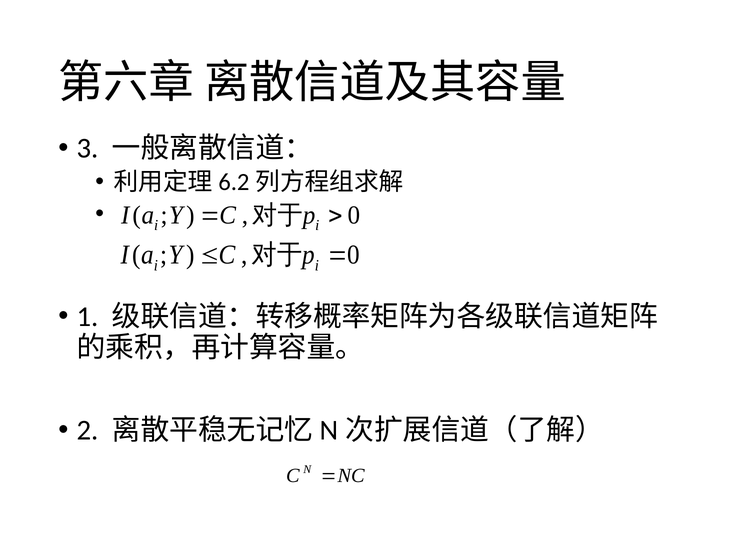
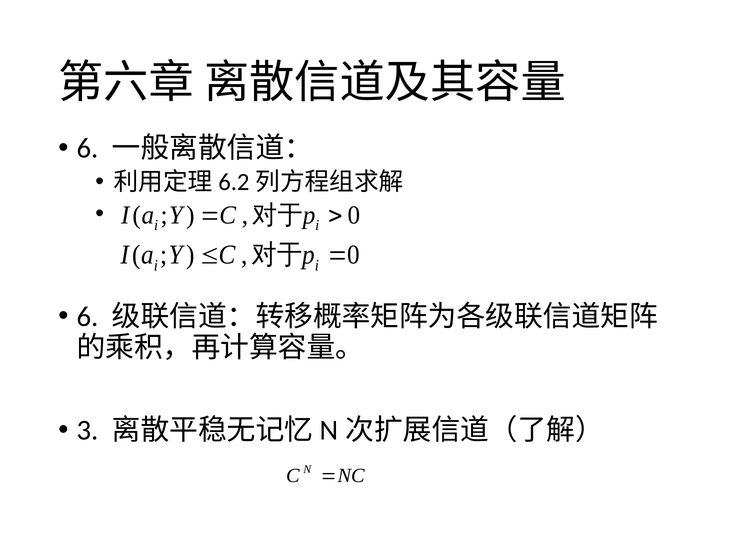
3: 3 -> 6 (88, 148)
1: 1 -> 6 (88, 317)
2: 2 -> 3 (88, 430)
